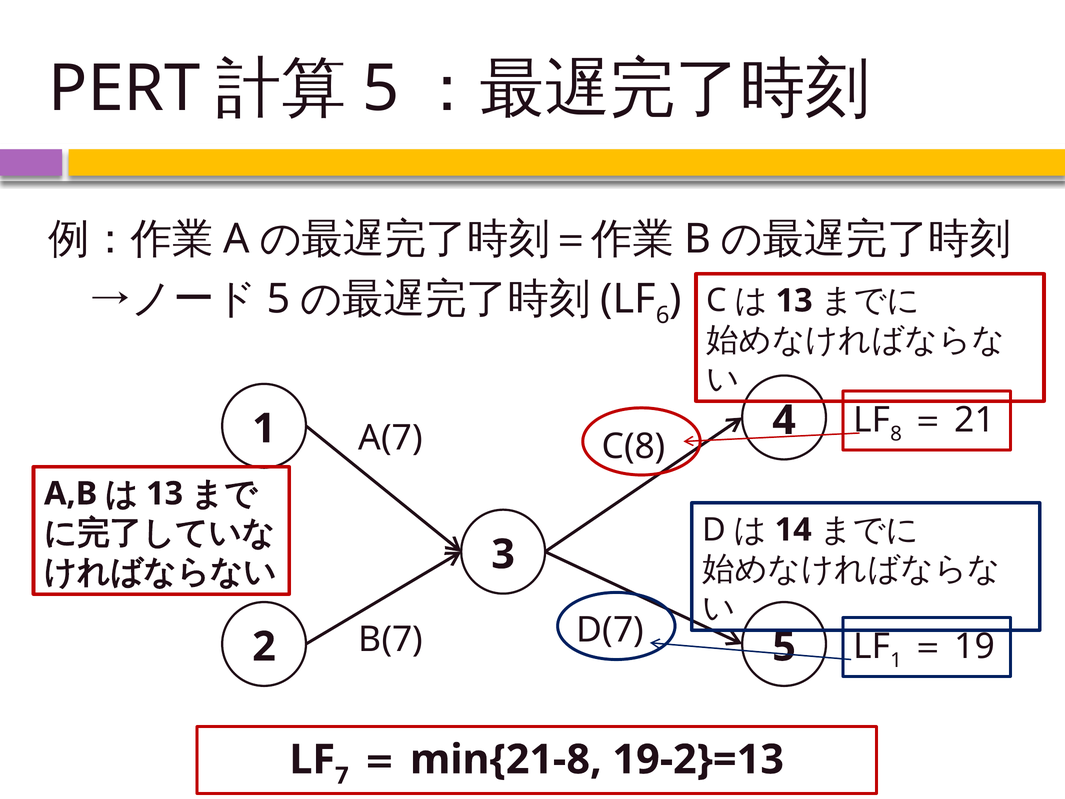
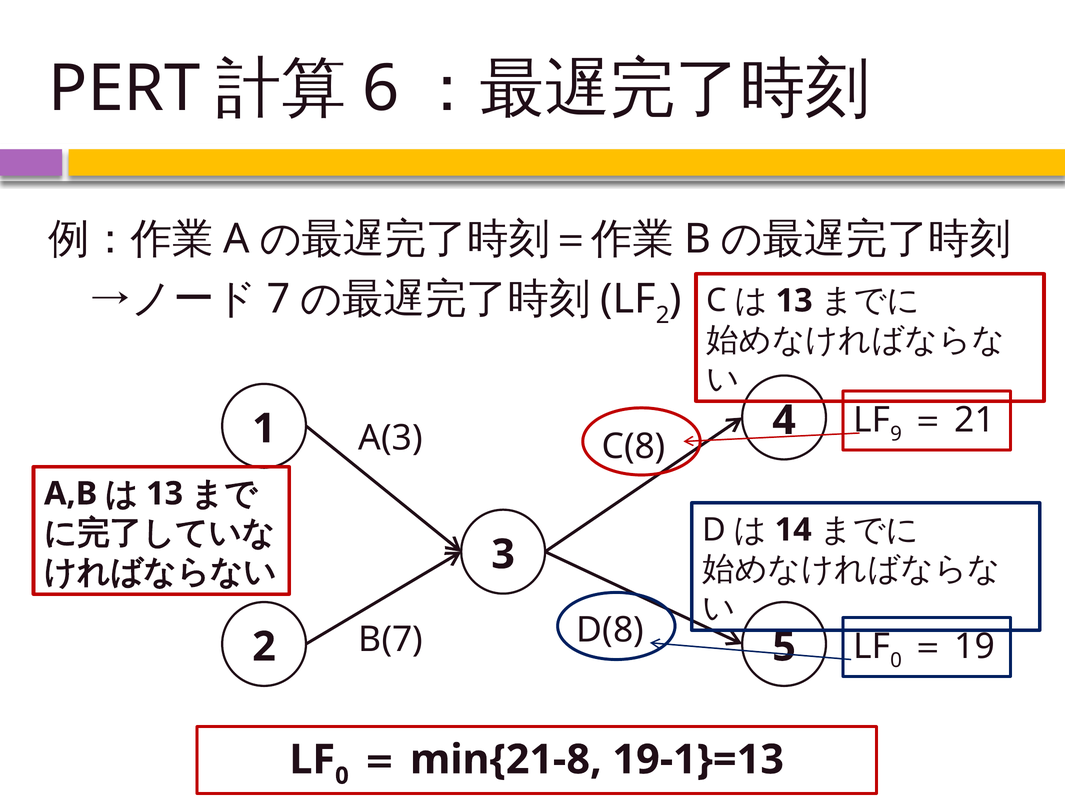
5: 5 -> 6 (381, 89)
5: 5 -> 7 (278, 299)
6: 6 -> 2 (663, 315)
8: 8 -> 9 (896, 434)
A(7: A(7 -> A(3 (391, 438)
D(7: D(7 -> D(8 (610, 630)
1: 1 -> 0 (896, 660)
7: 7 -> 0 (342, 776)
19-2}=13: 19-2}=13 -> 19-1}=13 (698, 759)
